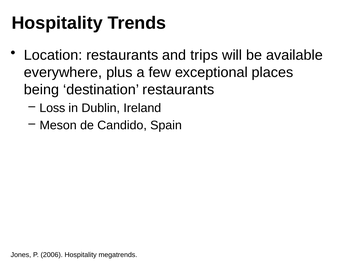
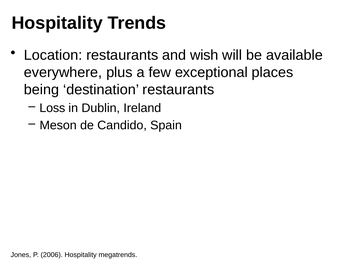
trips: trips -> wish (204, 55)
